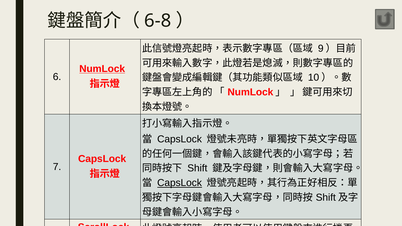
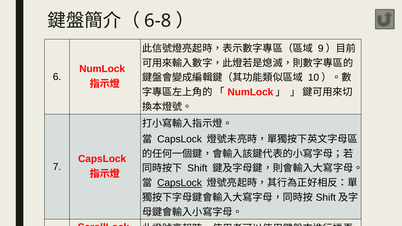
NumLock underline: present -> none (102, 69)
